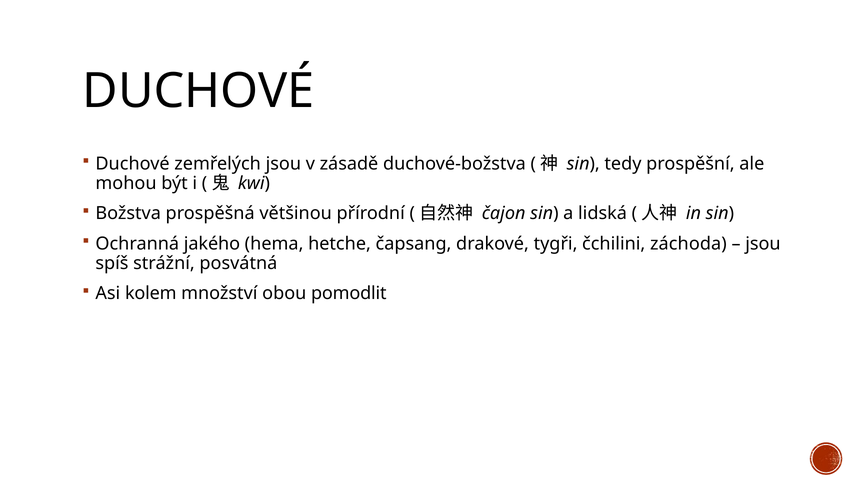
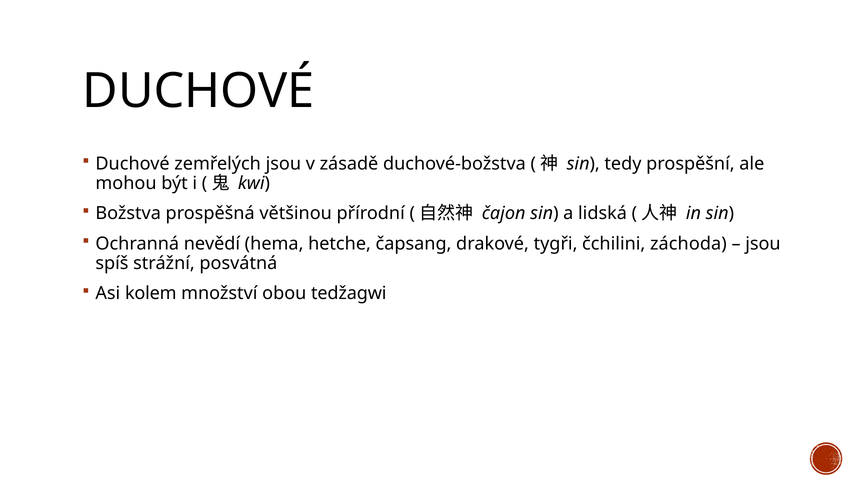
jakého: jakého -> nevědí (212, 244)
pomodlit: pomodlit -> tedžagwi (349, 294)
